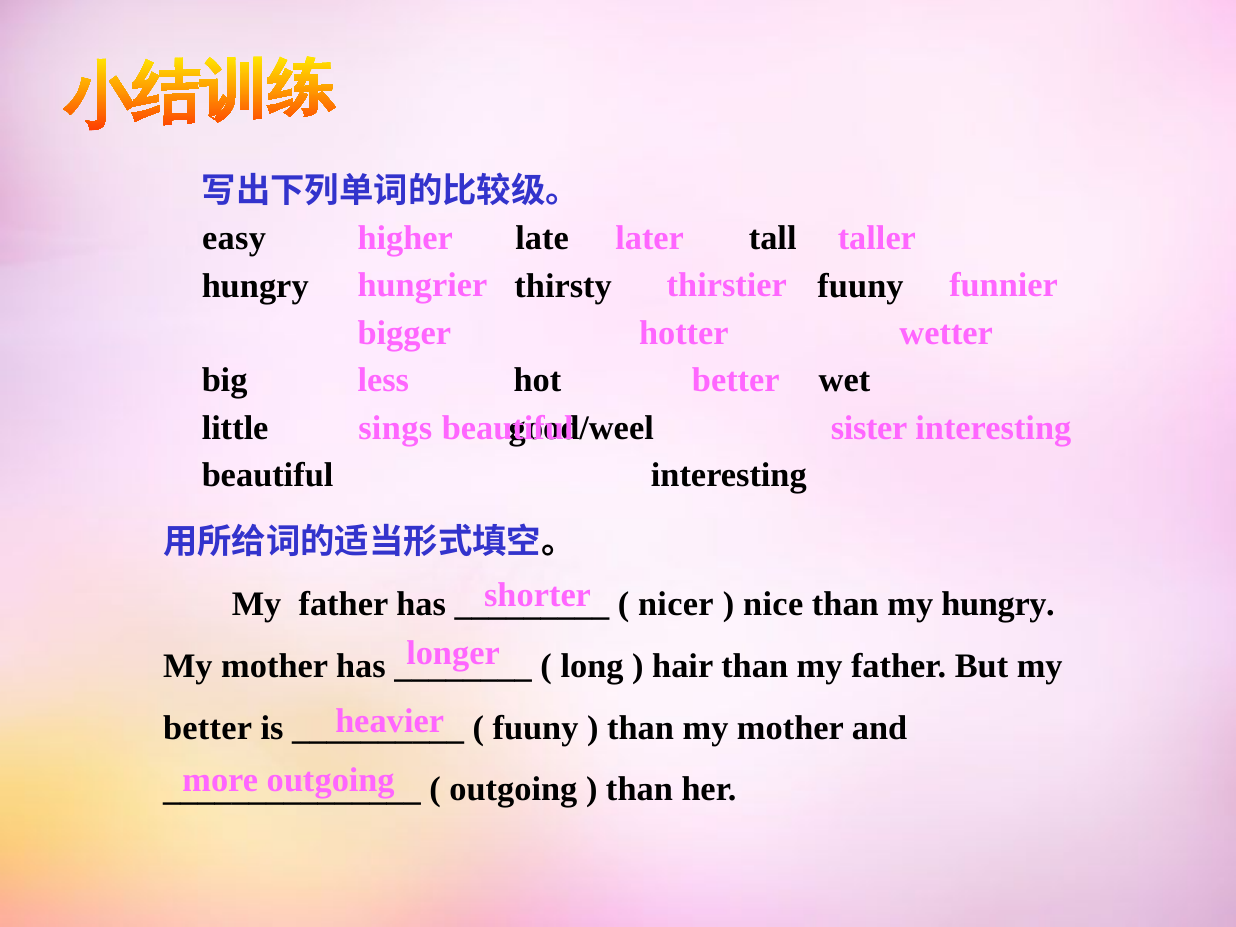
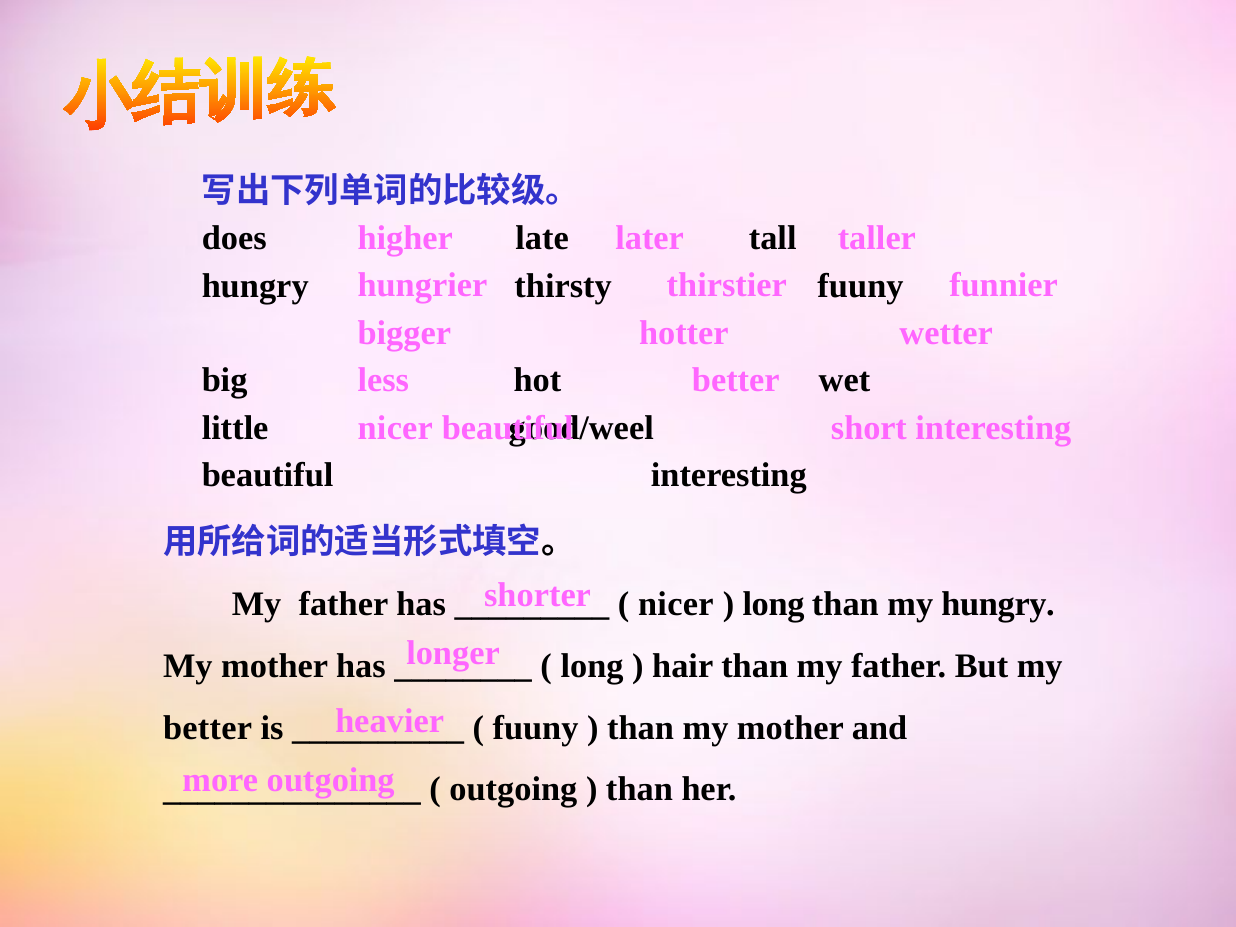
easy: easy -> does (234, 238)
sings: sings -> nicer (395, 428)
sister: sister -> short (869, 428)
nice: nice -> long (774, 604)
